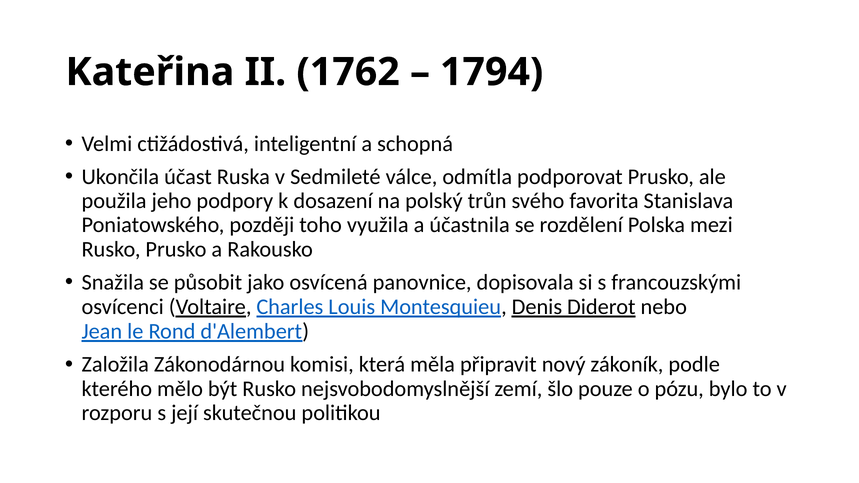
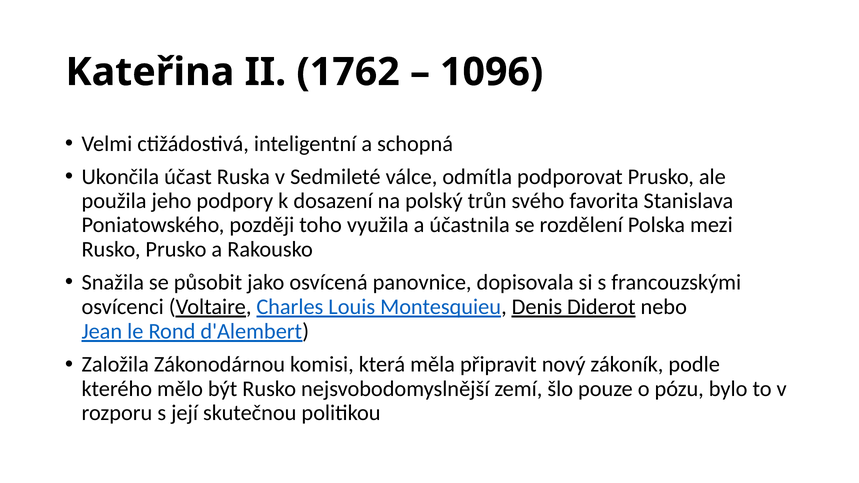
1794: 1794 -> 1096 (492, 72)
